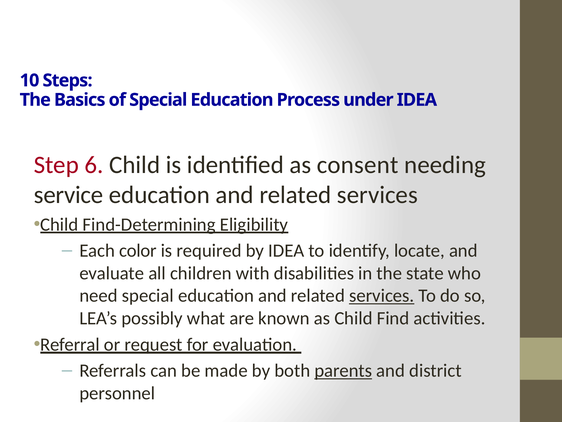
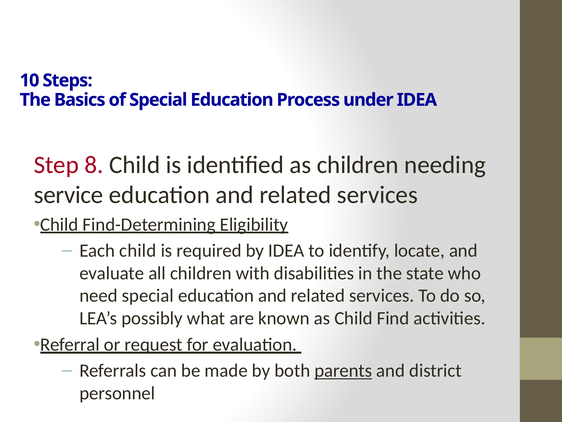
6: 6 -> 8 (94, 165)
as consent: consent -> children (358, 165)
Each color: color -> child (138, 250)
services underline: present -> none (382, 295)
